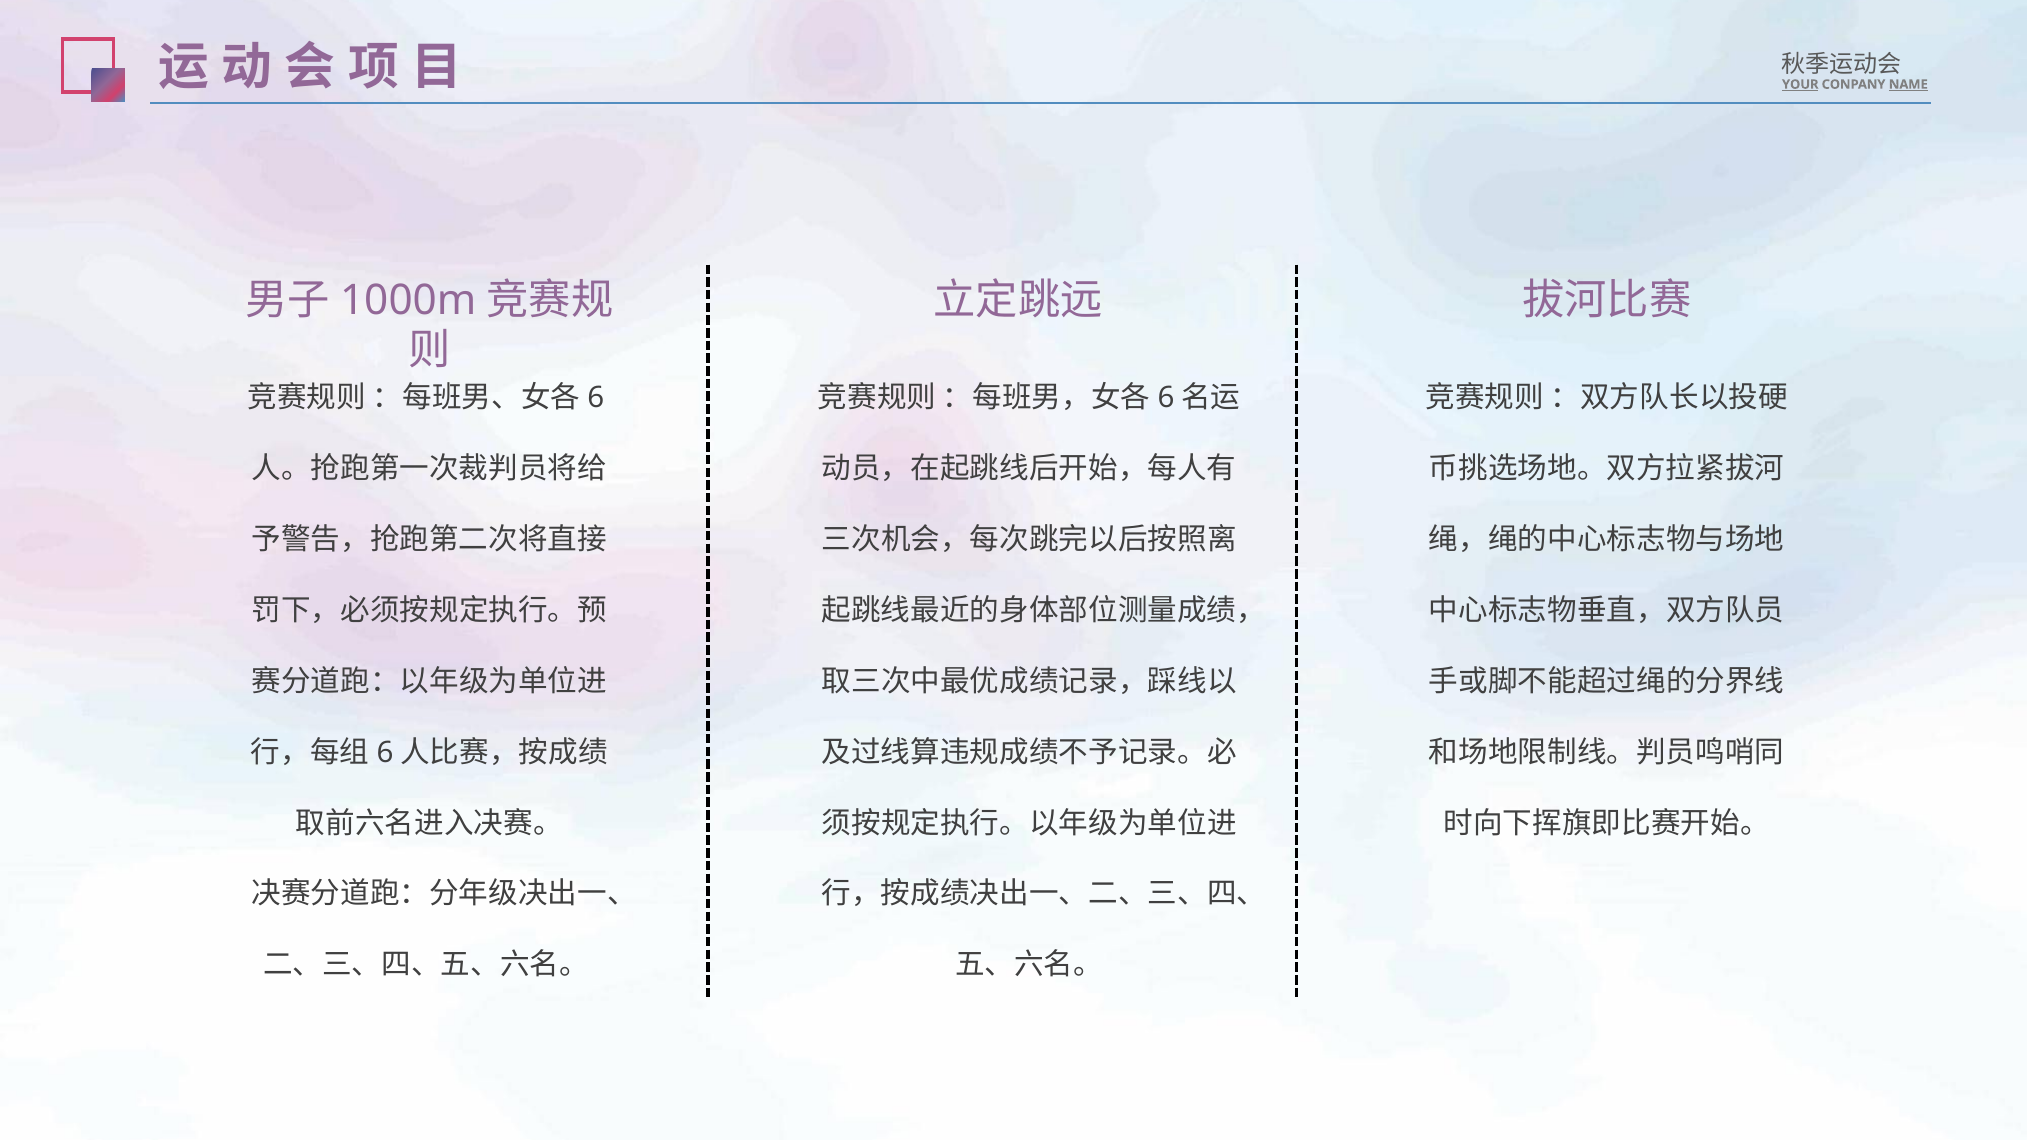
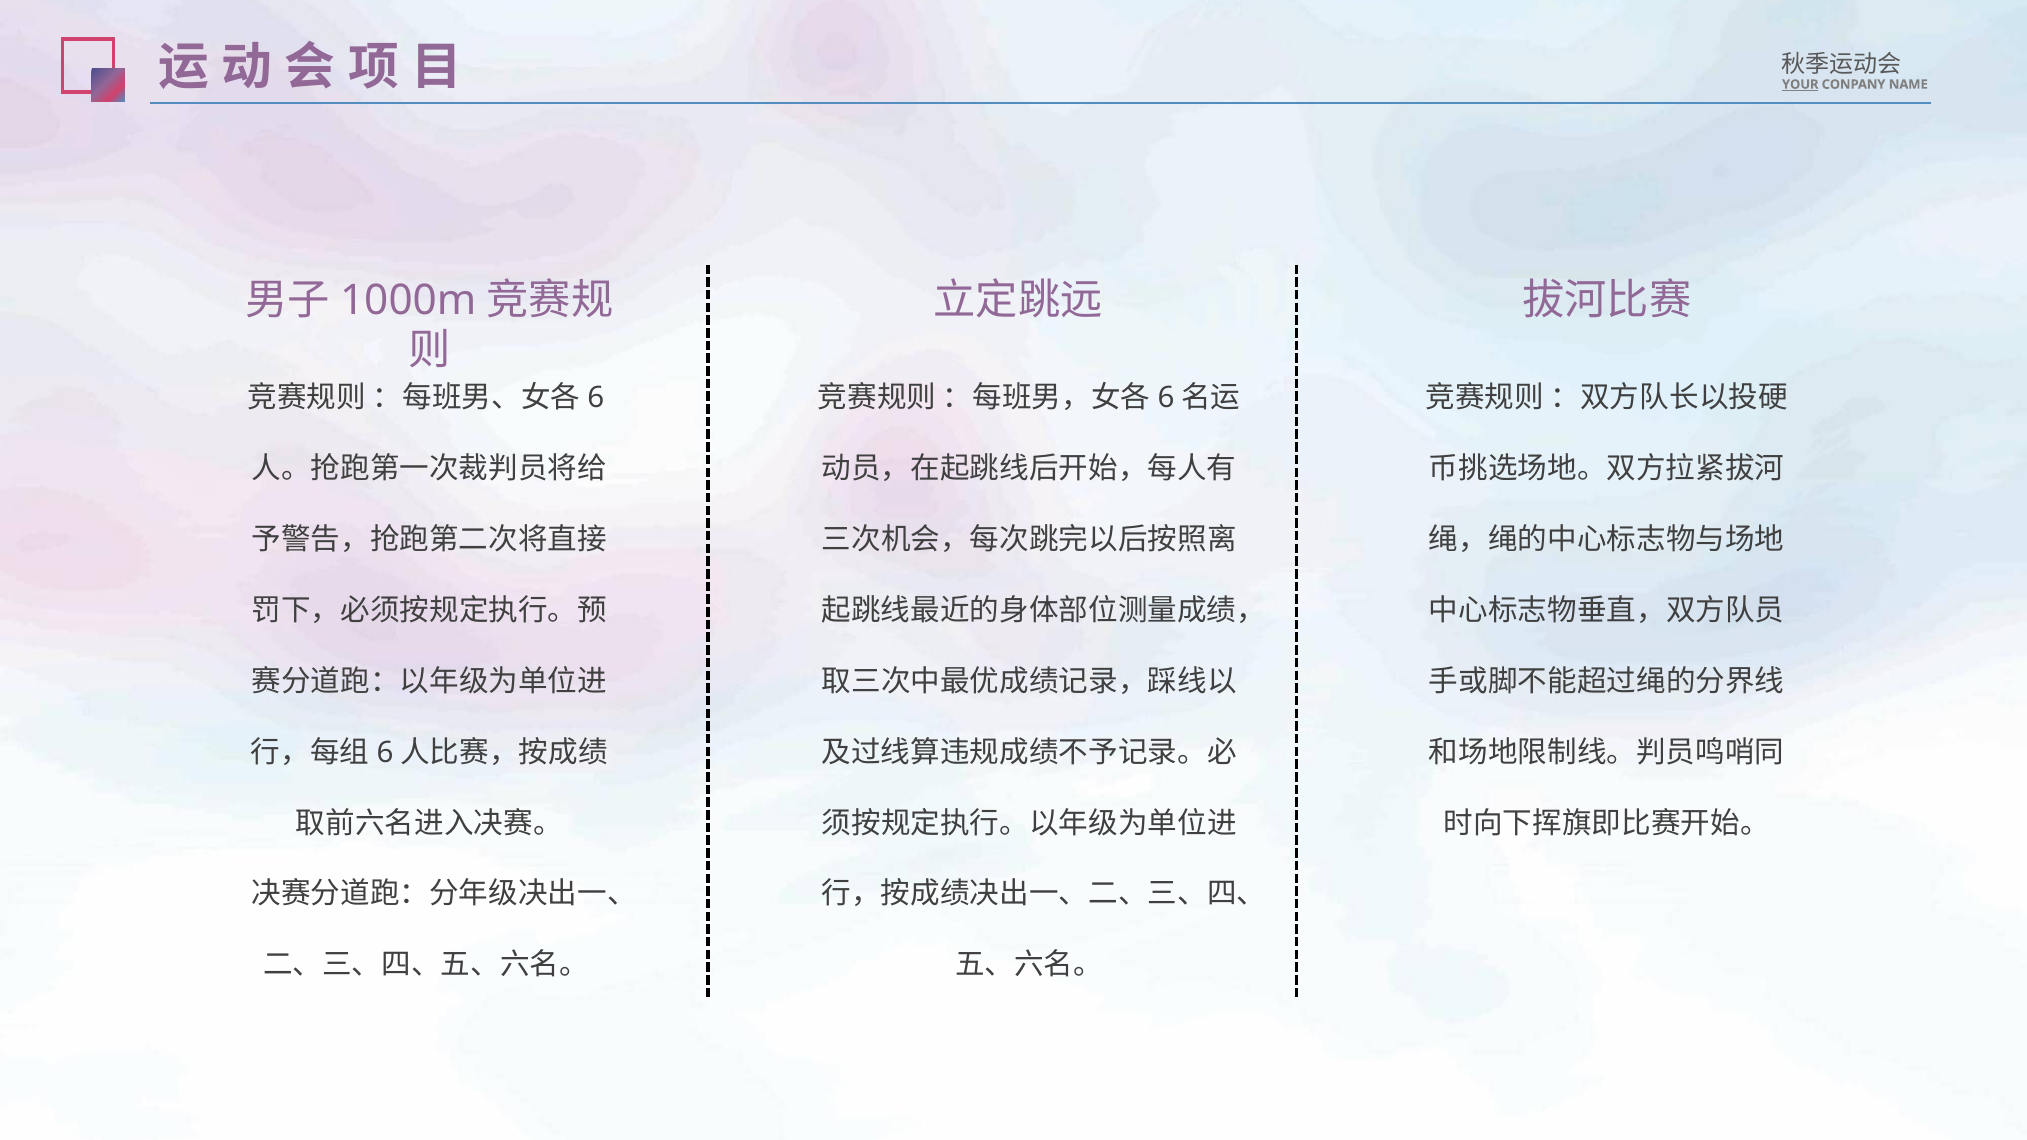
NAME underline: present -> none (1908, 84)
